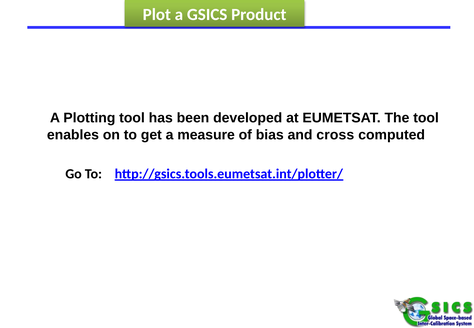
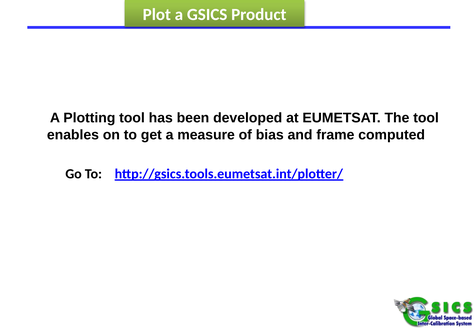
cross: cross -> frame (335, 135)
